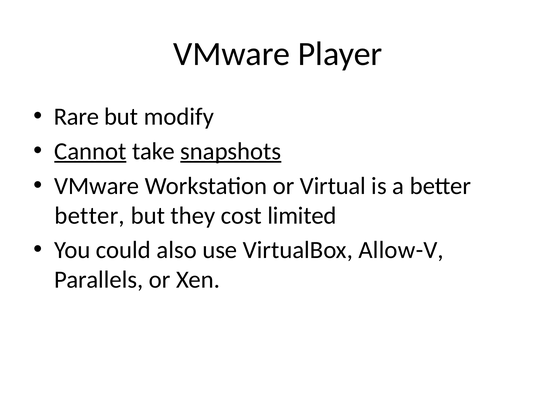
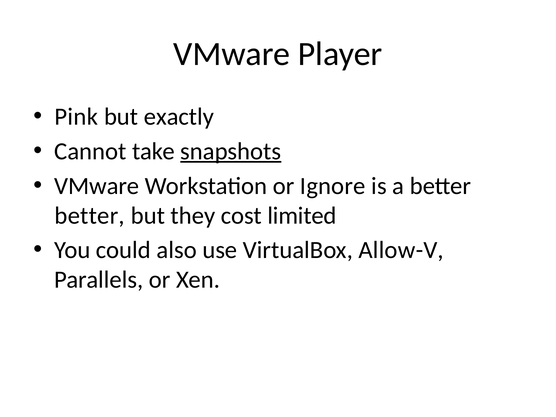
Rare: Rare -> Pink (76, 117)
modify: modify -> exactly (179, 117)
Cannot underline: present -> none (90, 151)
Virtual: Virtual -> Ignore (333, 186)
